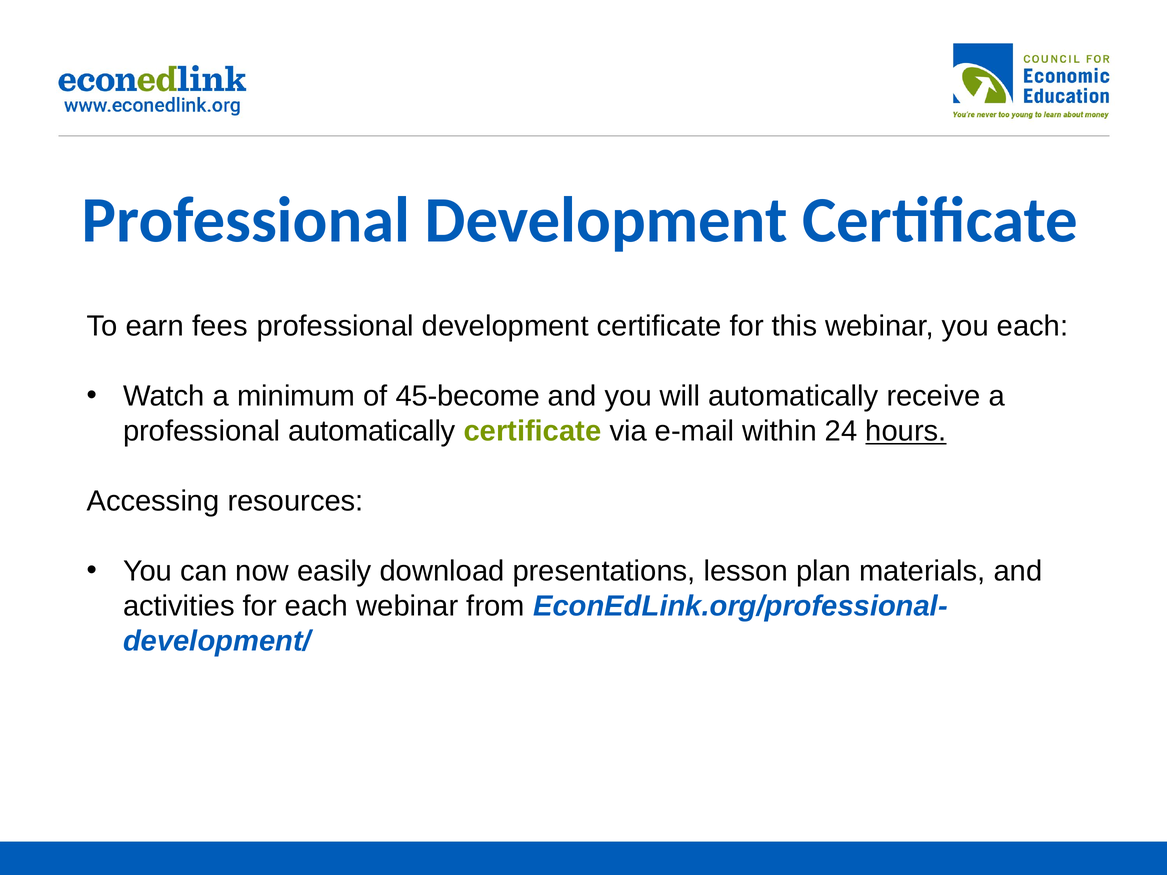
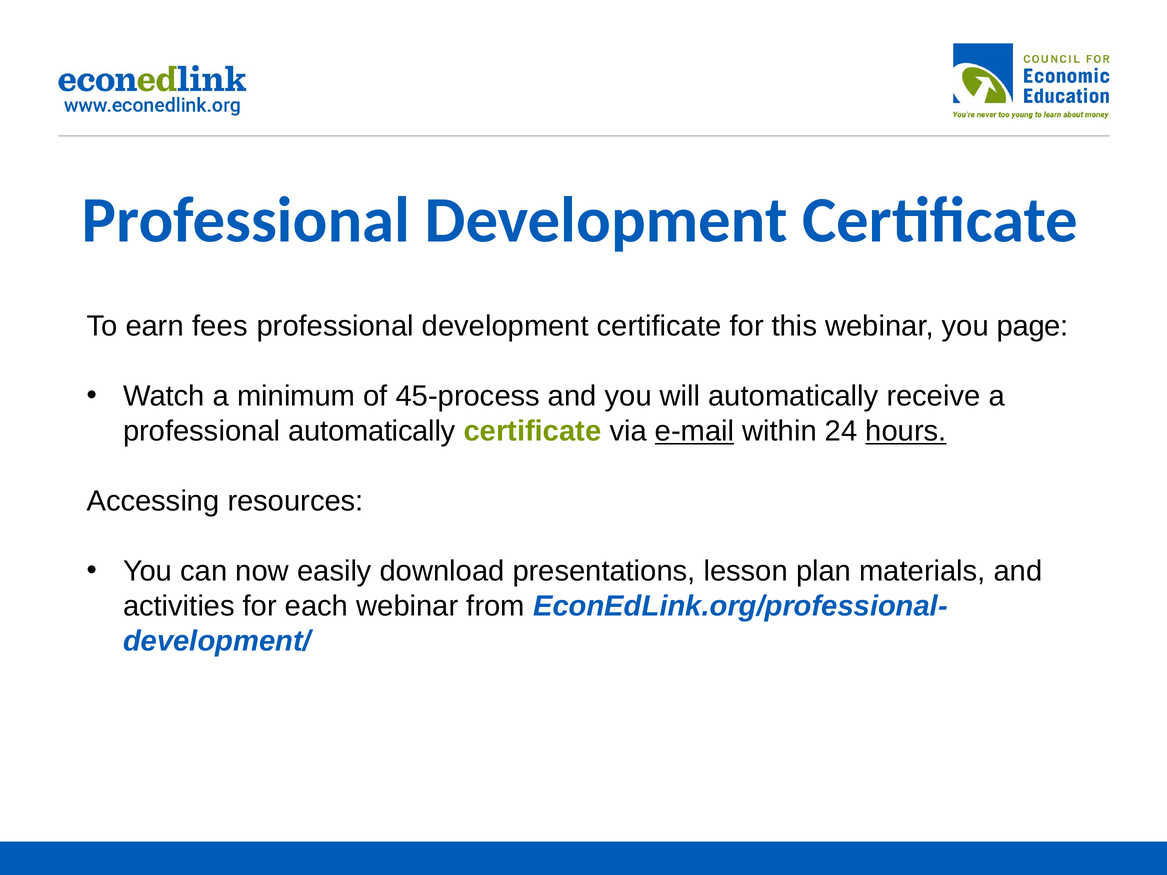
you each: each -> page (1033, 326)
45-become: 45-become -> 45-process (468, 396)
e-mail underline: none -> present (695, 431)
